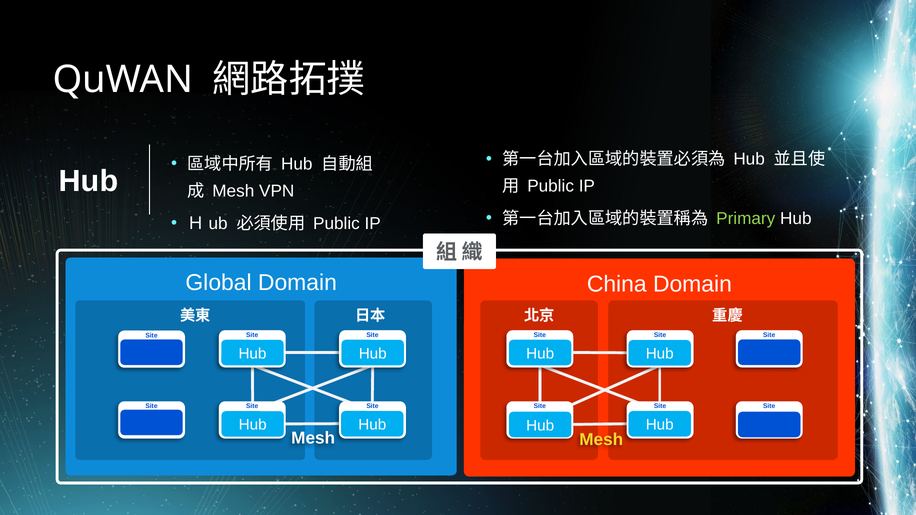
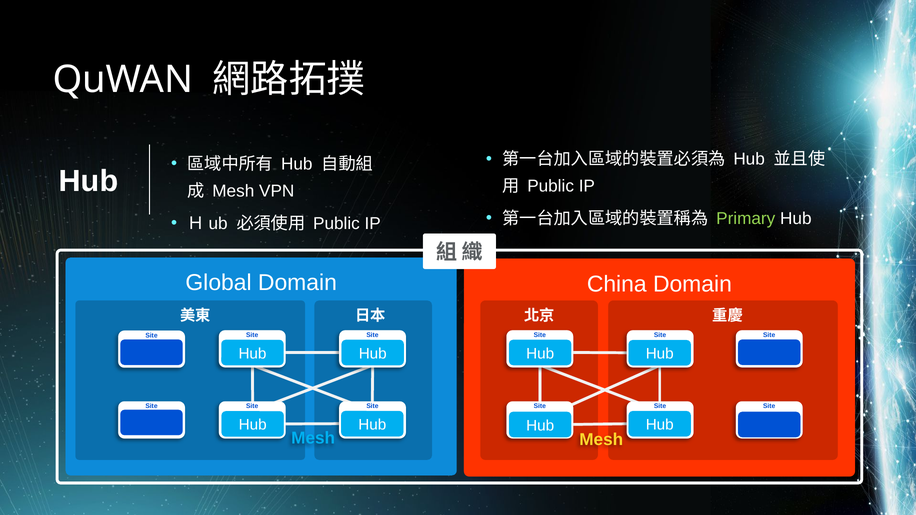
Mesh colour: white -> light blue (313, 438)
